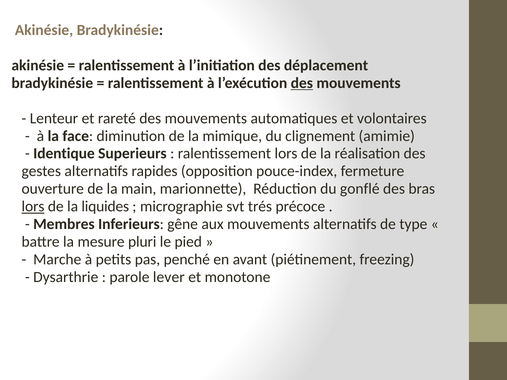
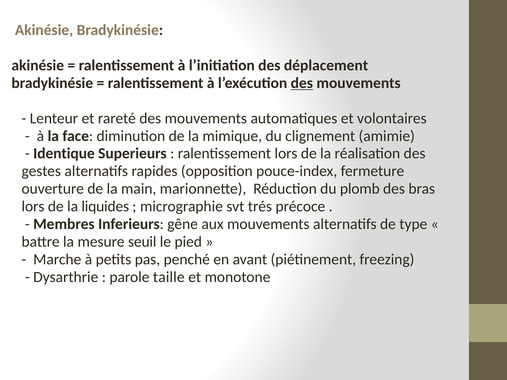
gonflé: gonflé -> plomb (360, 189)
lors underline: present -> none (33, 207)
pluri: pluri -> seuil (142, 242)
lever: lever -> taille (169, 277)
